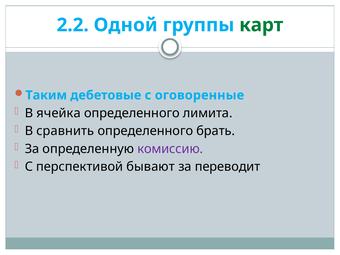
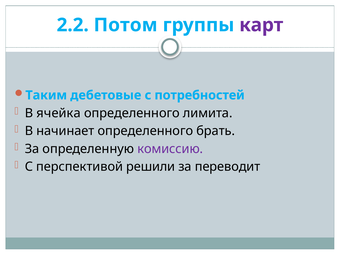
Одной: Одной -> Потом (126, 25)
карт colour: green -> purple (261, 25)
оговоренные: оговоренные -> потребностей (200, 95)
сравнить: сравнить -> начинает (65, 131)
бывают: бывают -> решили (151, 167)
